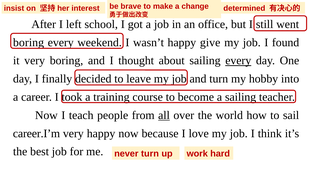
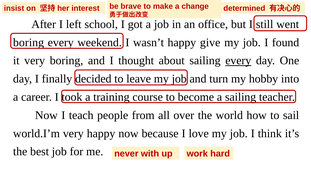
all underline: present -> none (164, 115)
career.I’m: career.I’m -> world.I’m (36, 133)
never turn: turn -> with (150, 154)
